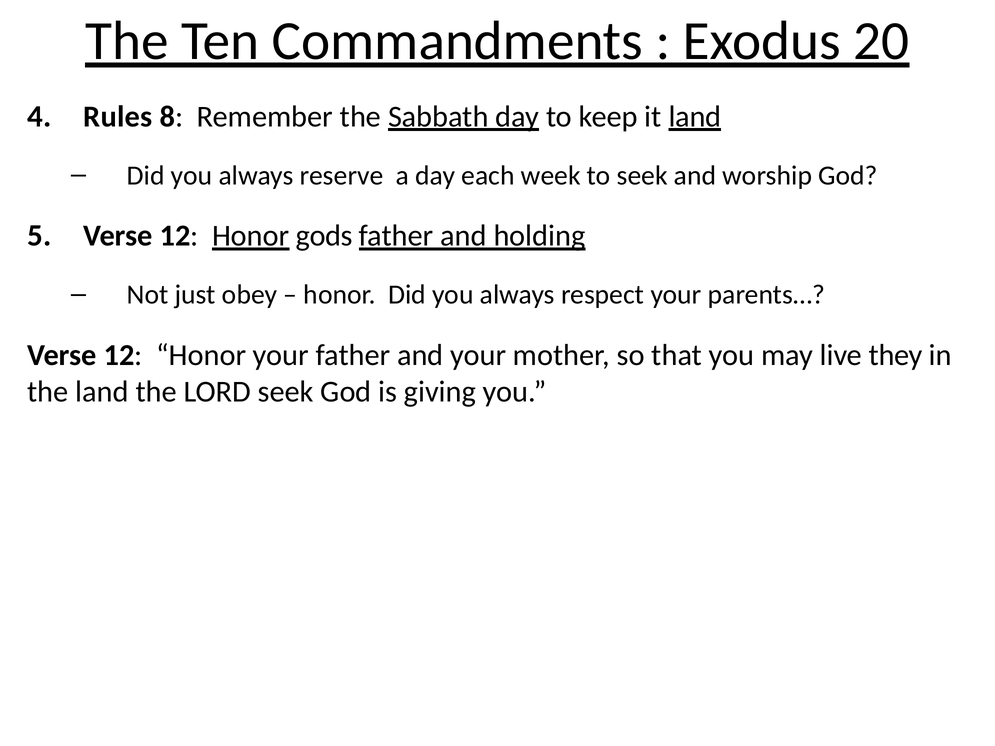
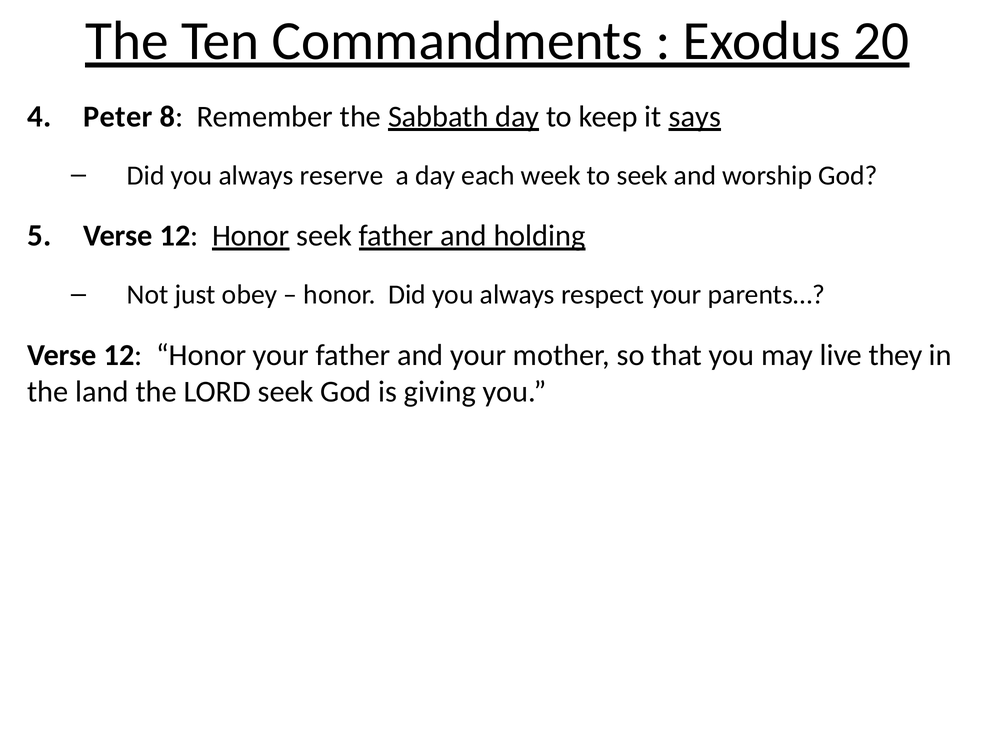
Rules: Rules -> Peter (118, 117)
it land: land -> says (695, 117)
Honor gods: gods -> seek (324, 236)
